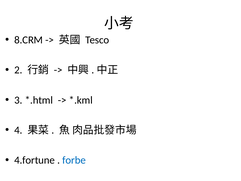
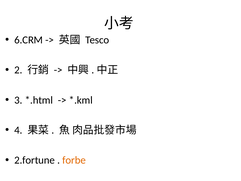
8.CRM: 8.CRM -> 6.CRM (29, 40)
4.fortune: 4.fortune -> 2.fortune (35, 160)
forbe colour: blue -> orange (74, 160)
